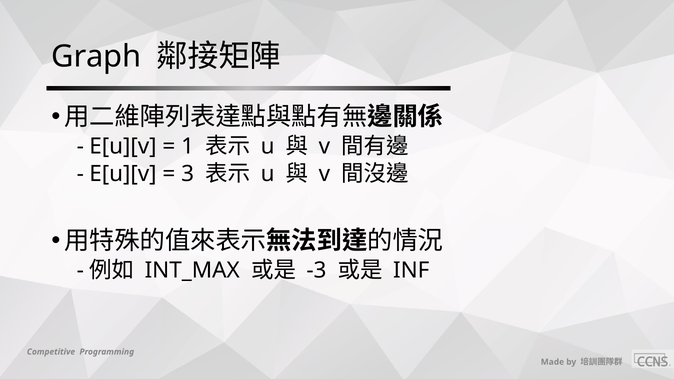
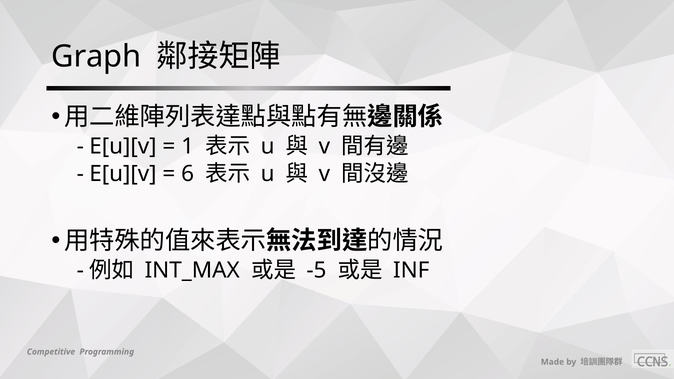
3: 3 -> 6 (188, 174)
-3: -3 -> -5 (316, 270)
